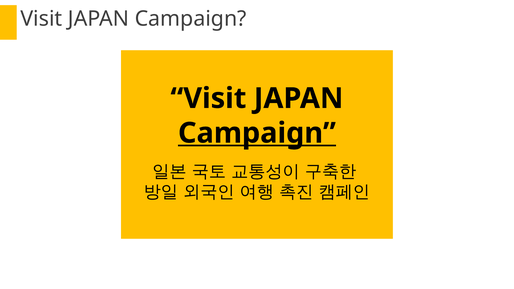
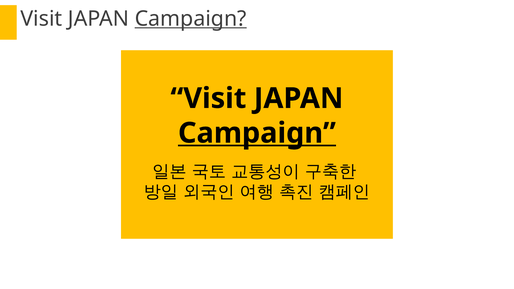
Campaign underline: none -> present (191, 19)
